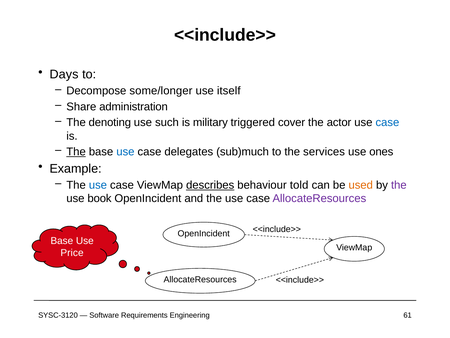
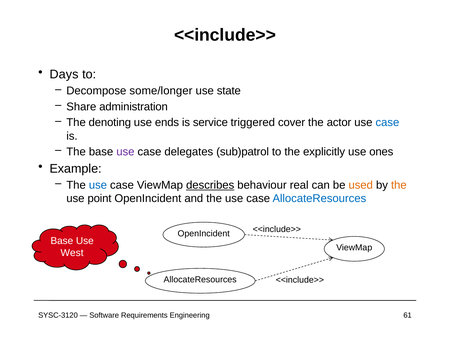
itself: itself -> state (229, 91)
such: such -> ends (167, 122)
military: military -> service (210, 122)
The underline: present -> none (76, 152)
use colour: blue -> purple (125, 152)
sub)much: sub)much -> sub)patrol (243, 152)
services: services -> explicitly (324, 152)
told: told -> real (299, 185)
the colour: purple -> orange (399, 185)
book: book -> point (100, 198)
AllocateResources colour: purple -> blue (319, 198)
Price: Price -> West (72, 253)
